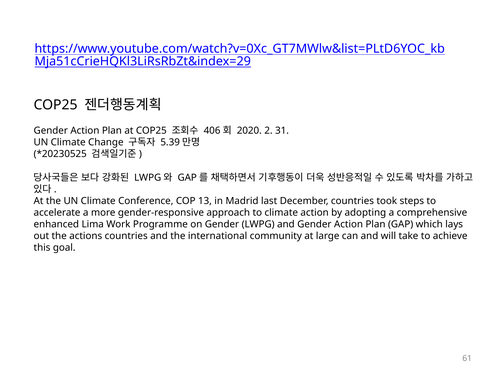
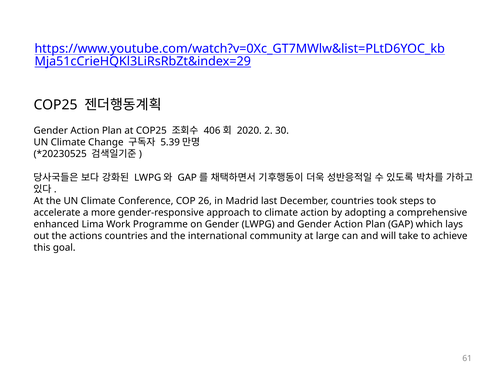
31: 31 -> 30 (282, 131)
13: 13 -> 26 (205, 201)
